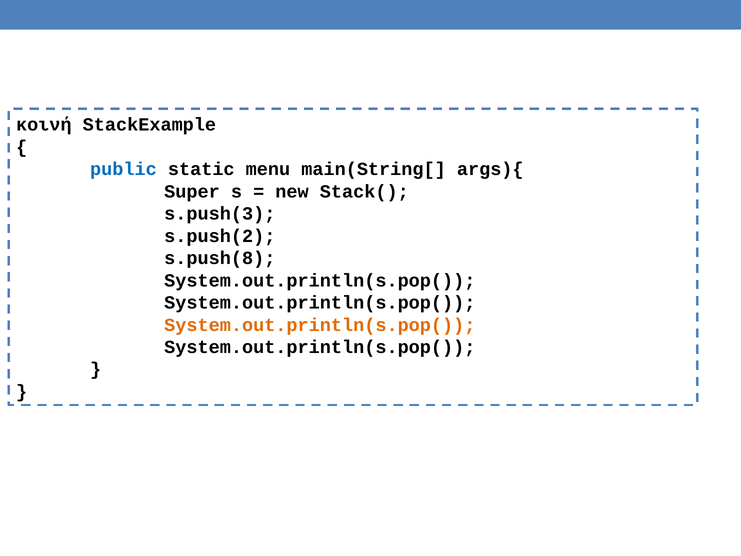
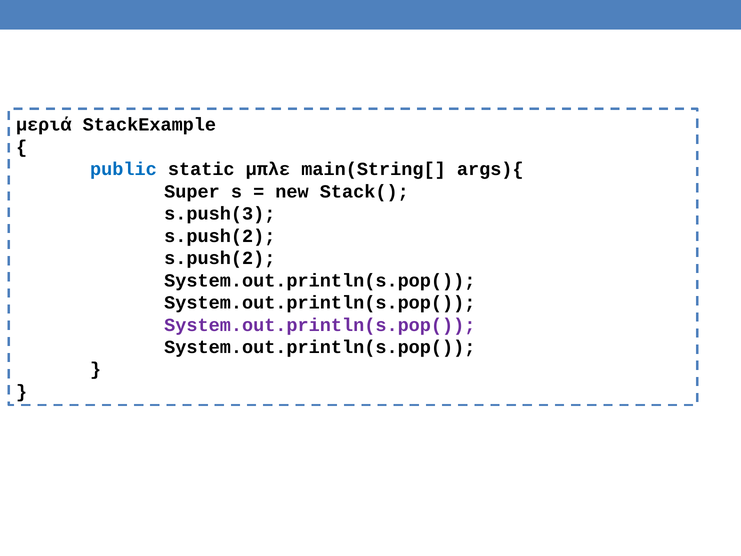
κοινή: κοινή -> μεριά (44, 125)
menu: menu -> μπλε (268, 169)
s.push(8: s.push(8 -> s.push(2 (220, 258)
System.out.println(s.pop( colour: orange -> purple (320, 325)
